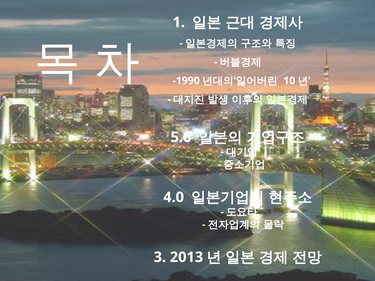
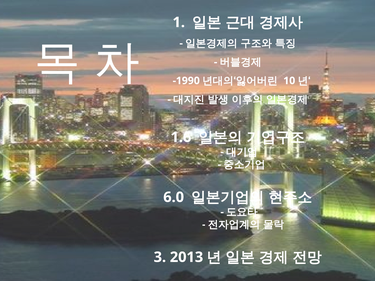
5.6: 5.6 -> 1.6 (181, 137)
4.0: 4.0 -> 6.0 (174, 197)
